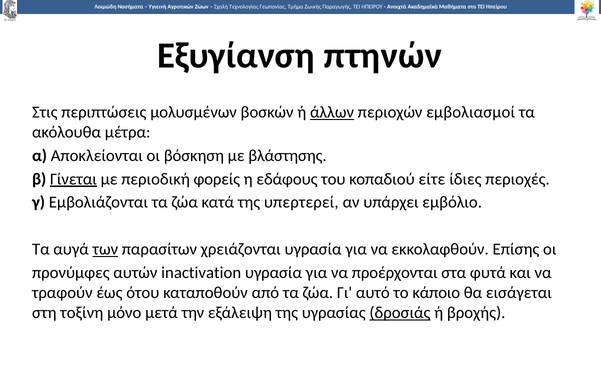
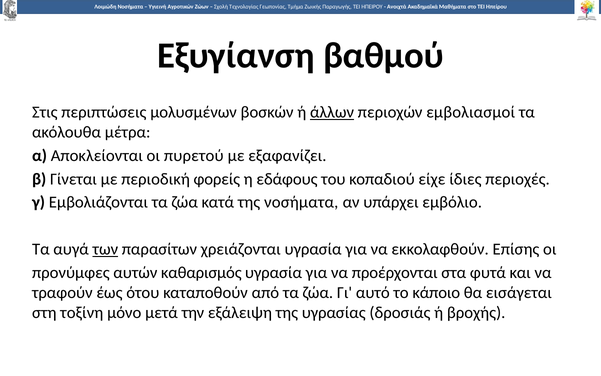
πτηνών: πτηνών -> βαθμού (383, 55)
βόσκηση: βόσκηση -> πυρετού (194, 156)
βλάστησης: βλάστησης -> εξαφανίζει (287, 156)
Γίνεται underline: present -> none (73, 179)
είτε: είτε -> είχε (432, 179)
της υπερτερεί: υπερτερεί -> νοσήματα (301, 202)
inactivation: inactivation -> καθαρισμός (201, 272)
δροσιάς underline: present -> none (400, 312)
